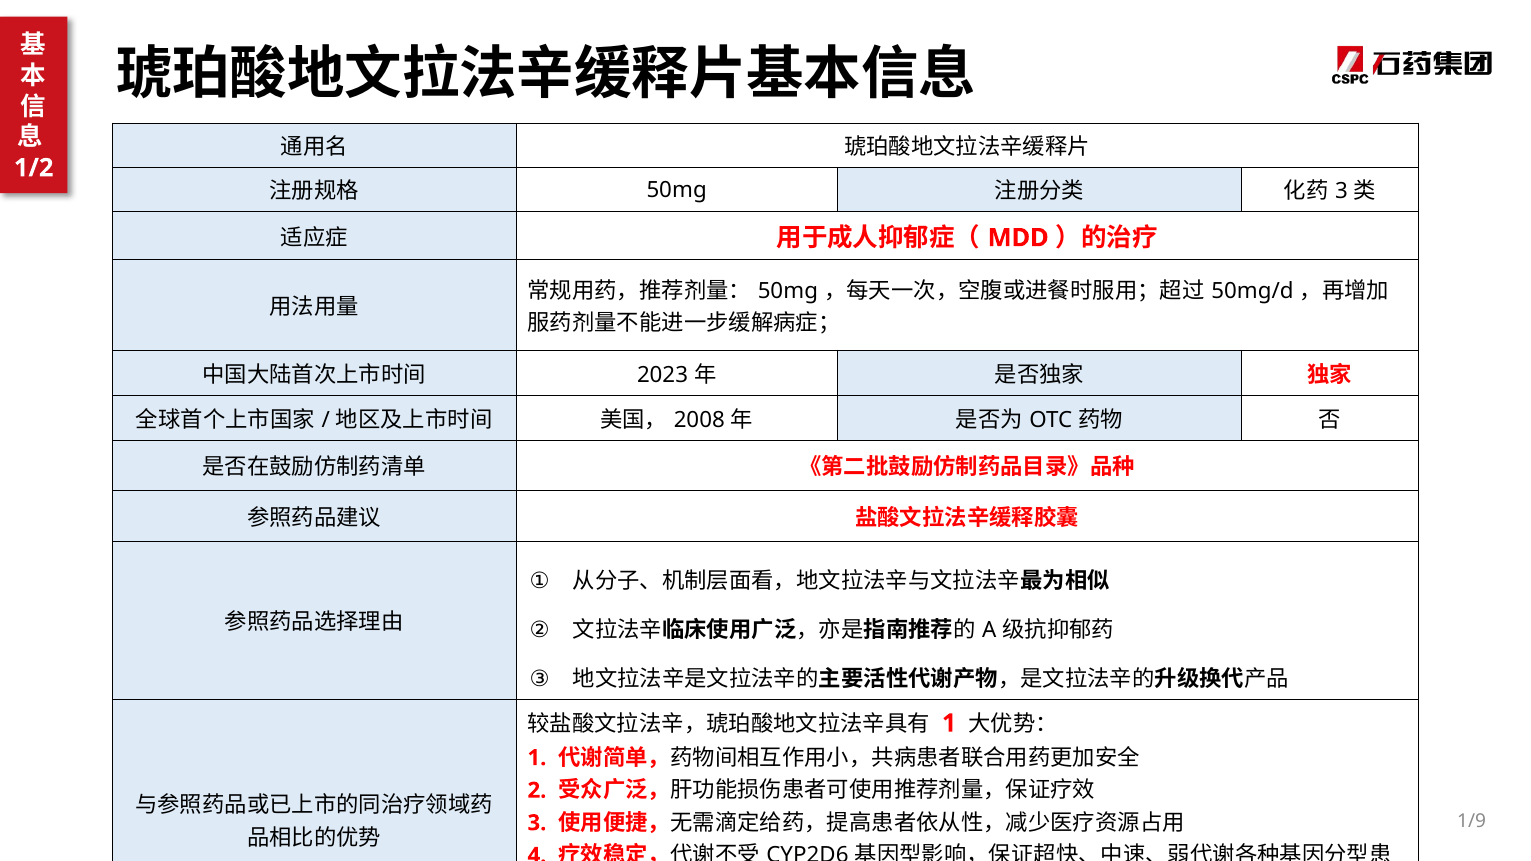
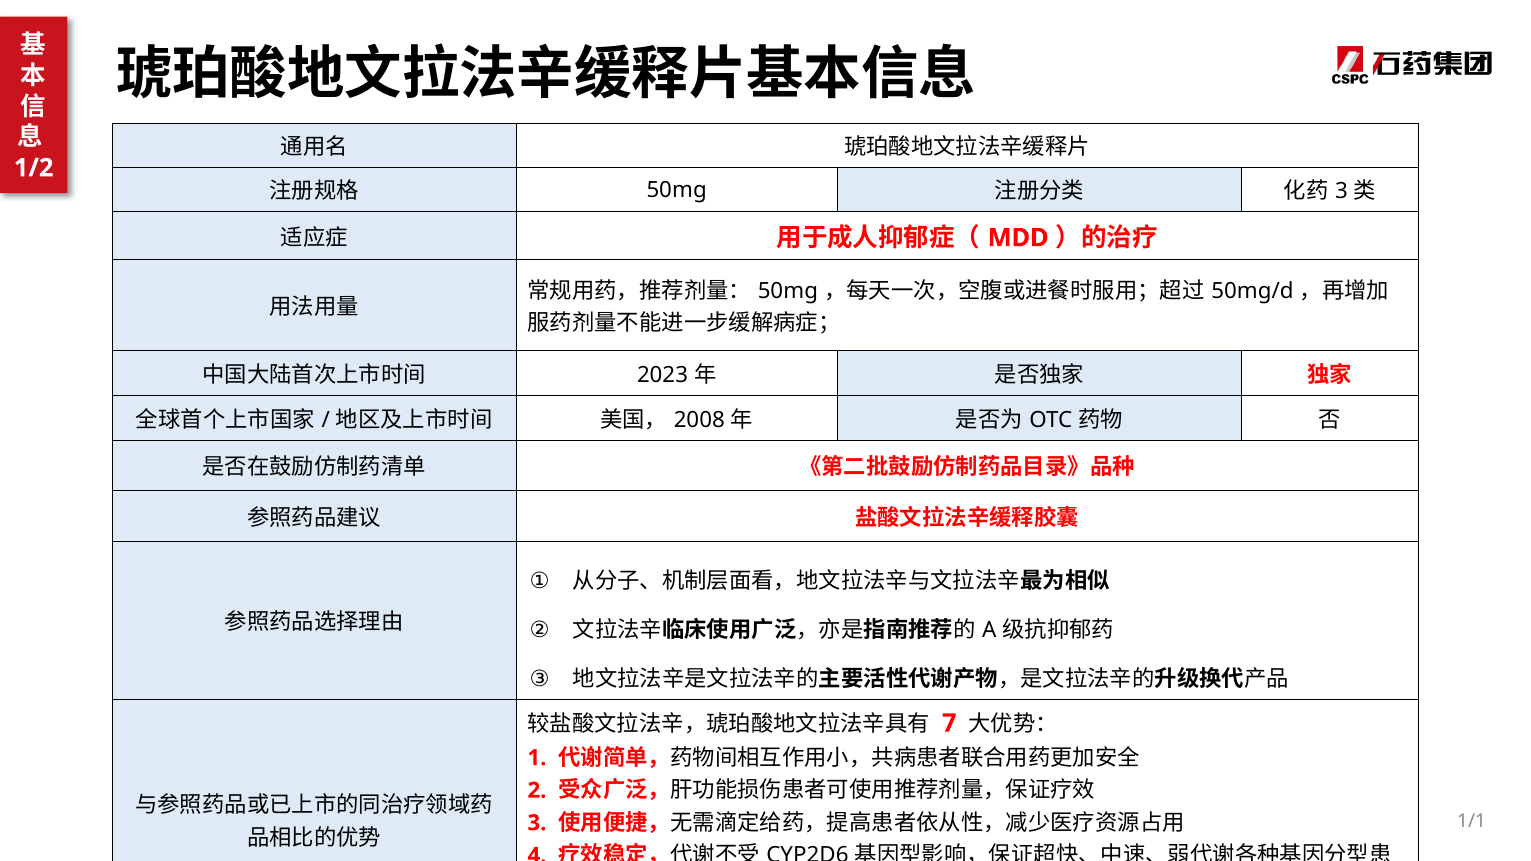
1: 1 -> 7 (949, 723)
1/9: 1/9 -> 1/1 (1472, 821)
